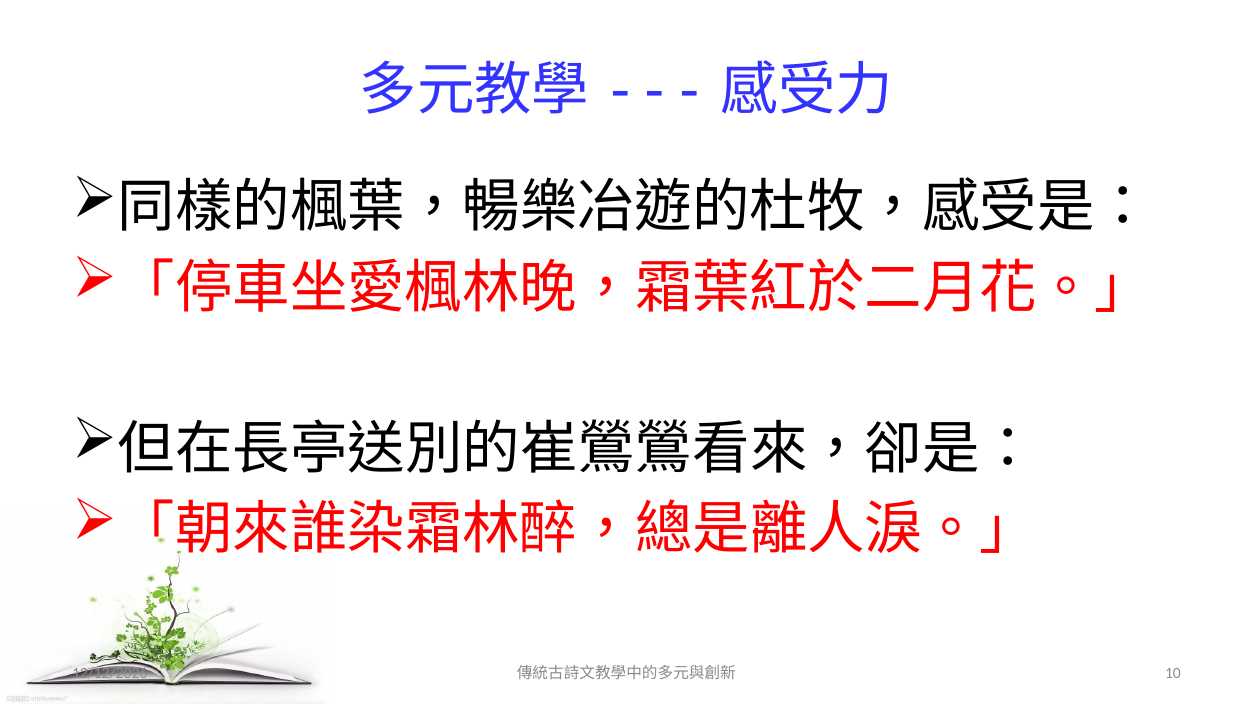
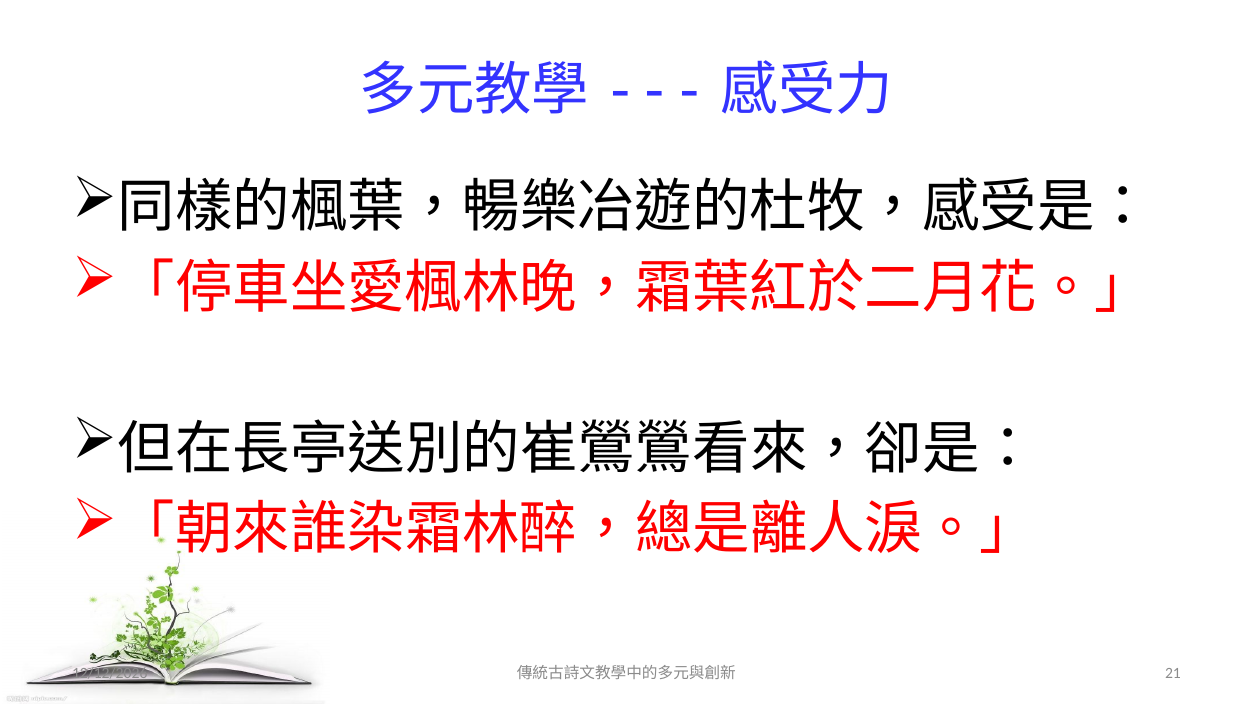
10: 10 -> 21 (1173, 673)
